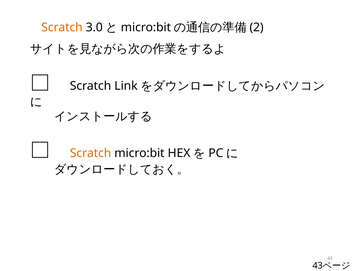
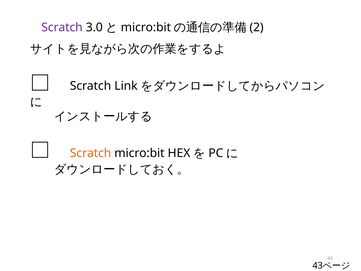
Scratch colour: orange -> purple (62, 27)
